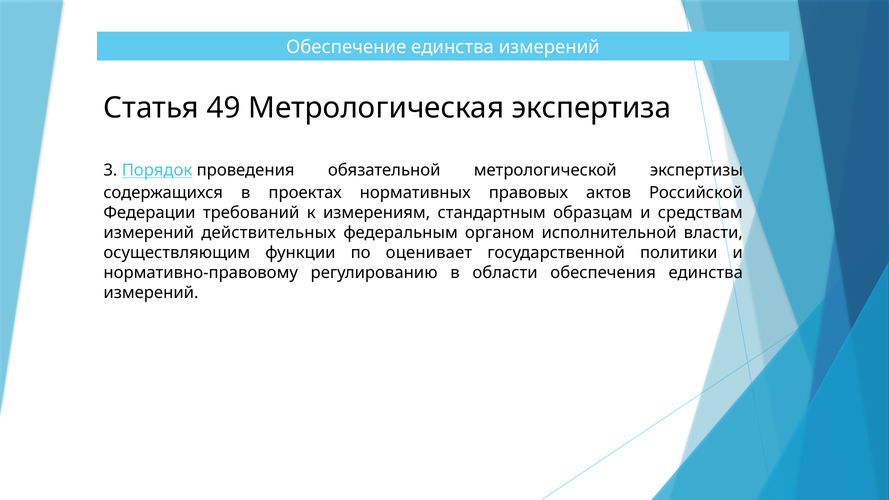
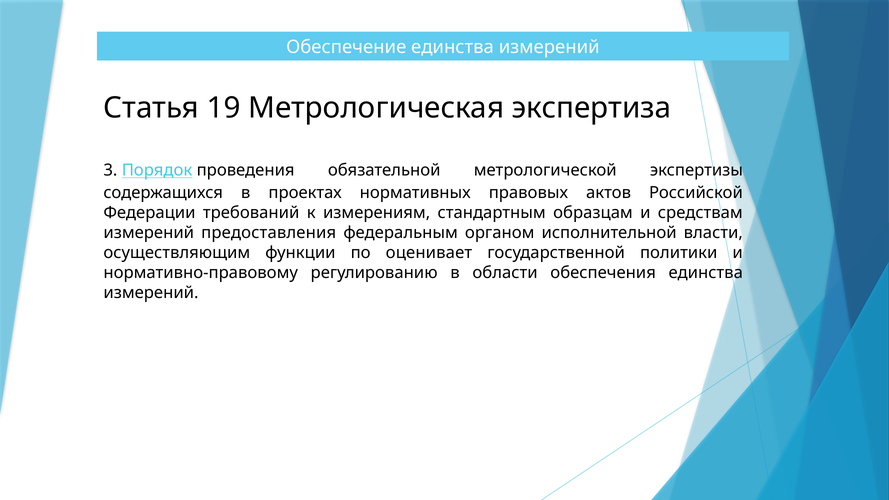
49: 49 -> 19 (224, 108)
действительных: действительных -> предоставления (269, 233)
